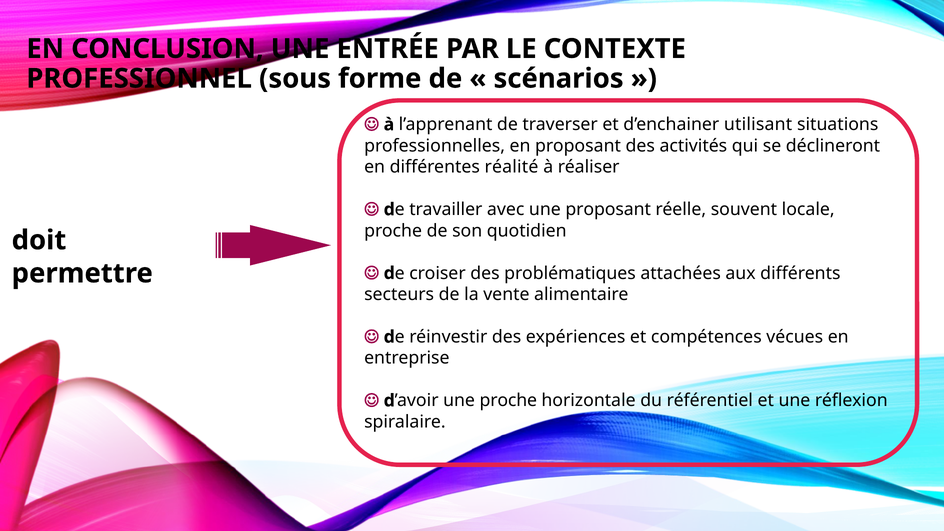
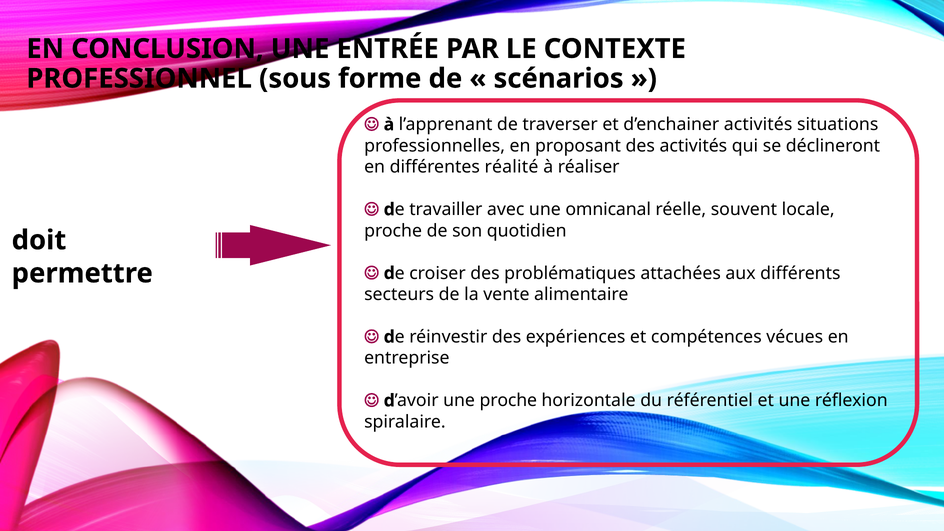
d’enchainer utilisant: utilisant -> activités (758, 124)
une proposant: proposant -> omnicanal (608, 209)
